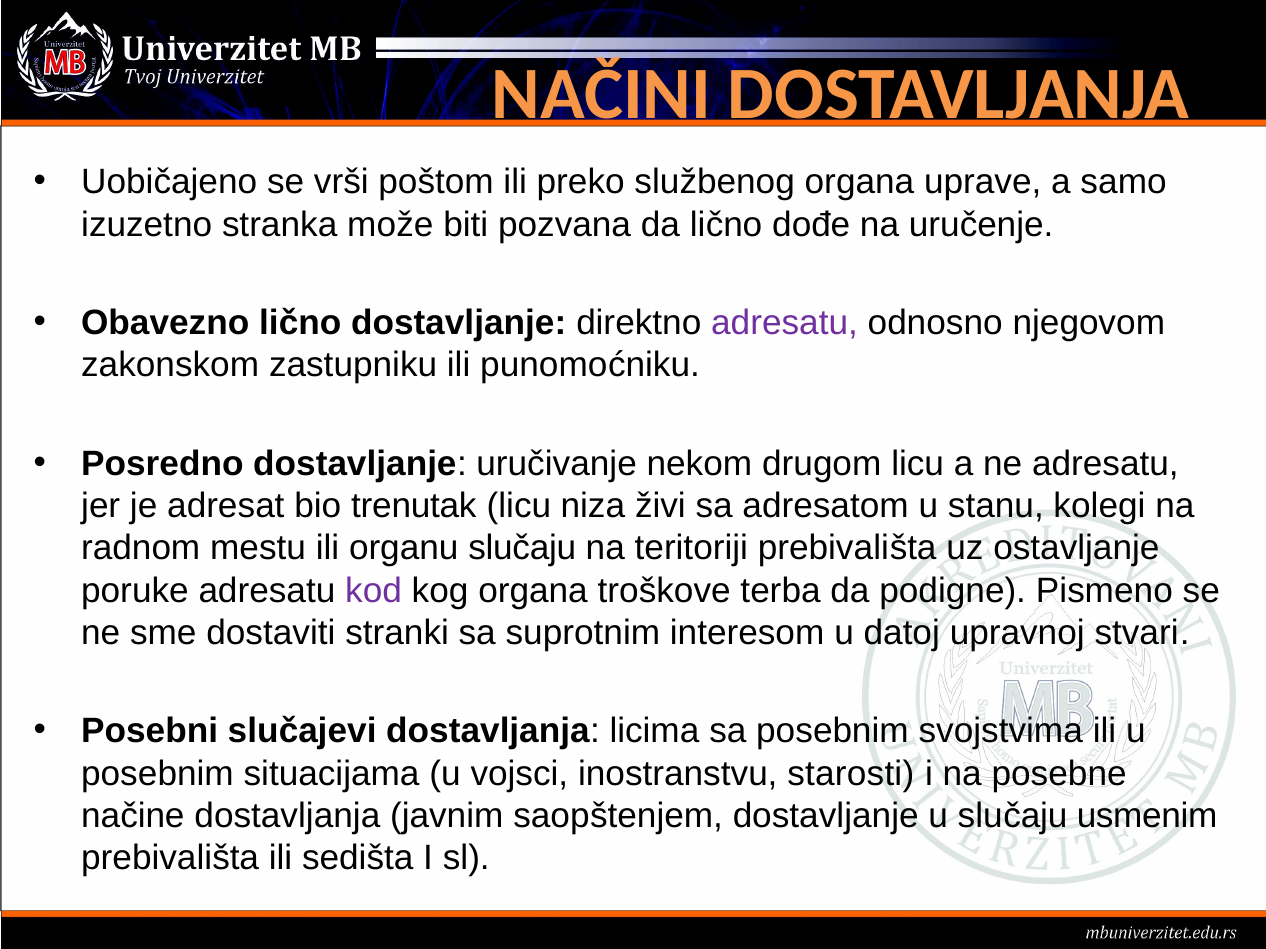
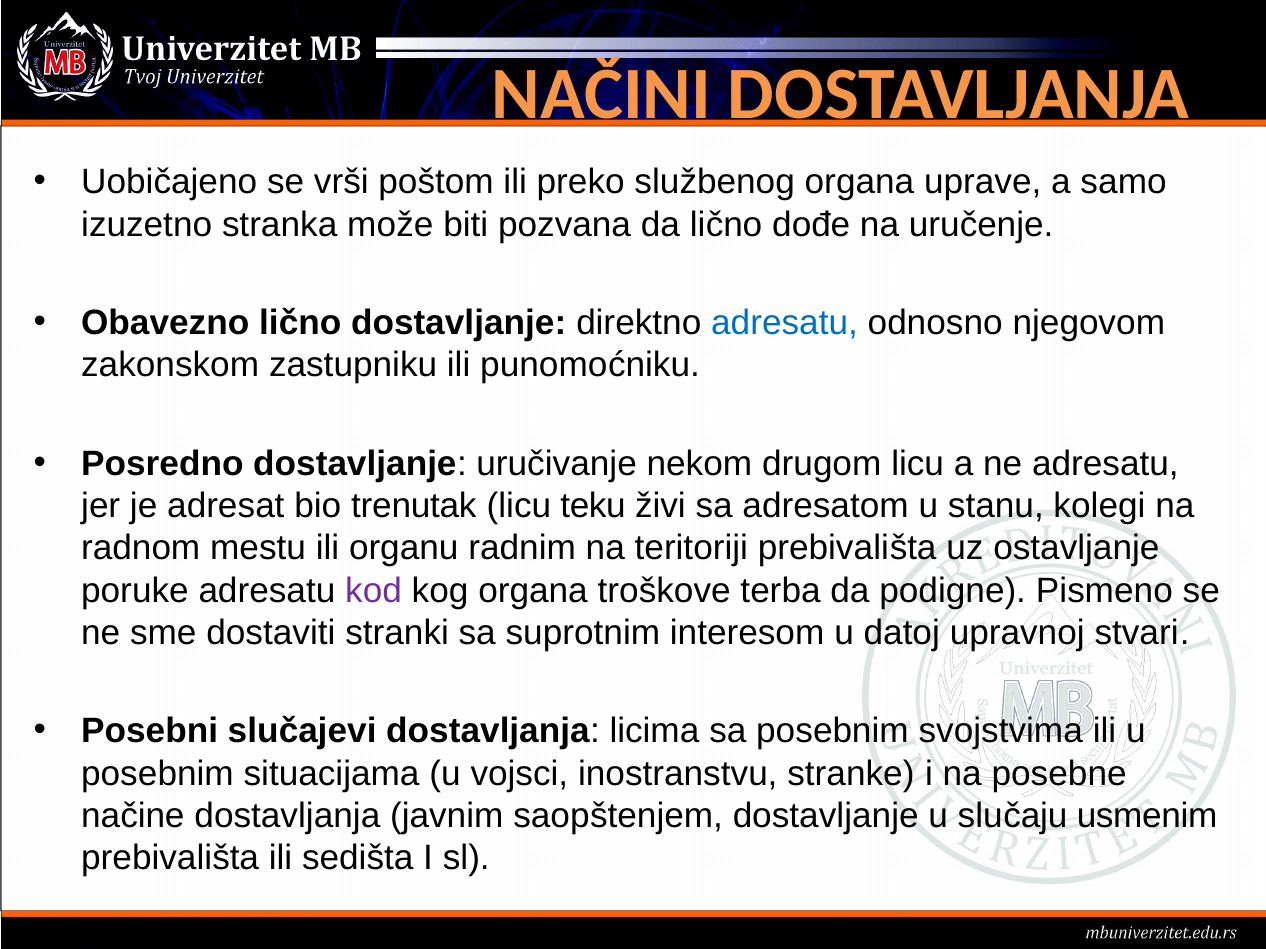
adresatu colour: purple -> blue (784, 323)
niza: niza -> teku (593, 506)
organu slučaju: slučaju -> radnim (522, 549)
starosti: starosti -> stranke (851, 774)
